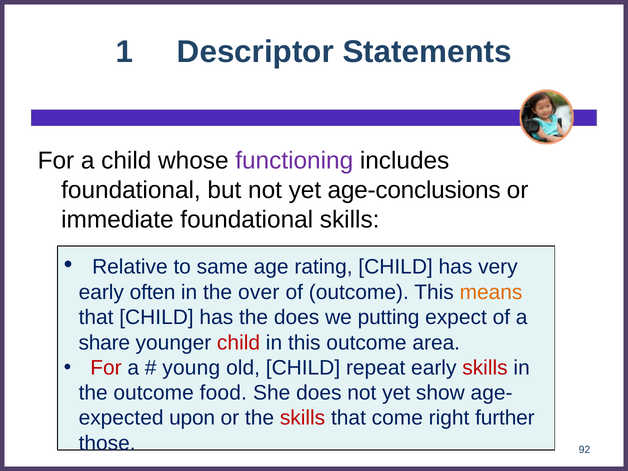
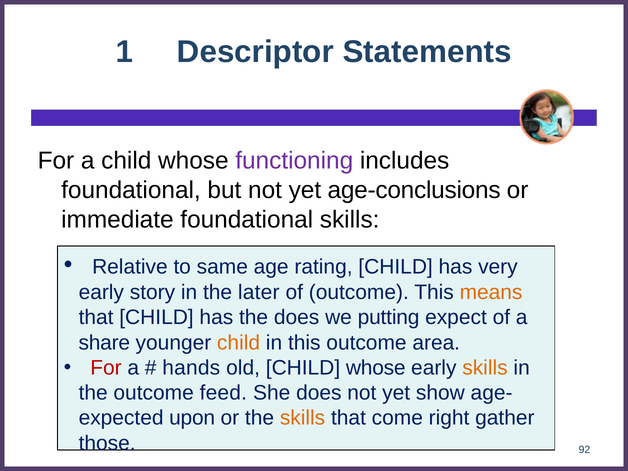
often: often -> story (152, 292)
over: over -> later (259, 292)
child colour: red -> orange (239, 343)
young: young -> hands (191, 368)
old CHILD repeat: repeat -> whose (376, 368)
skills colour: red -> orange (485, 368)
food: food -> feed (223, 393)
skills colour: red -> orange (303, 418)
further: further -> gather (505, 418)
